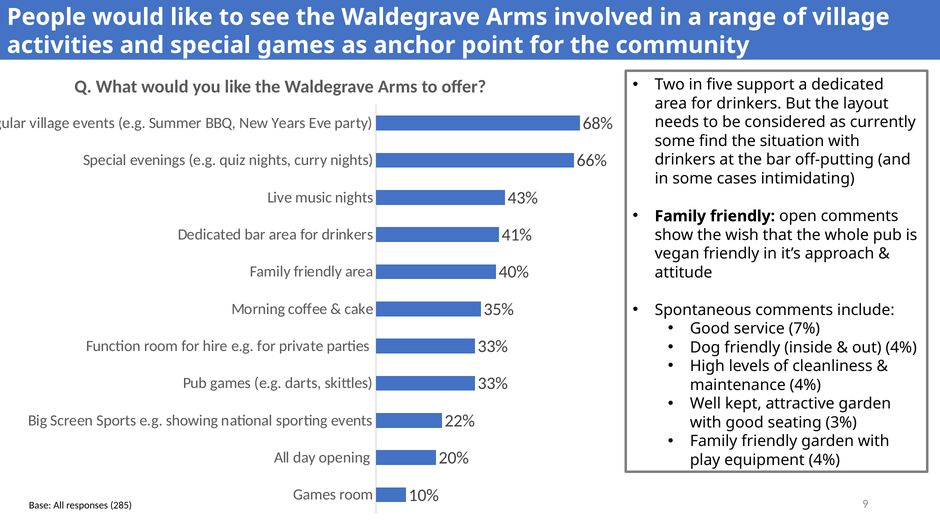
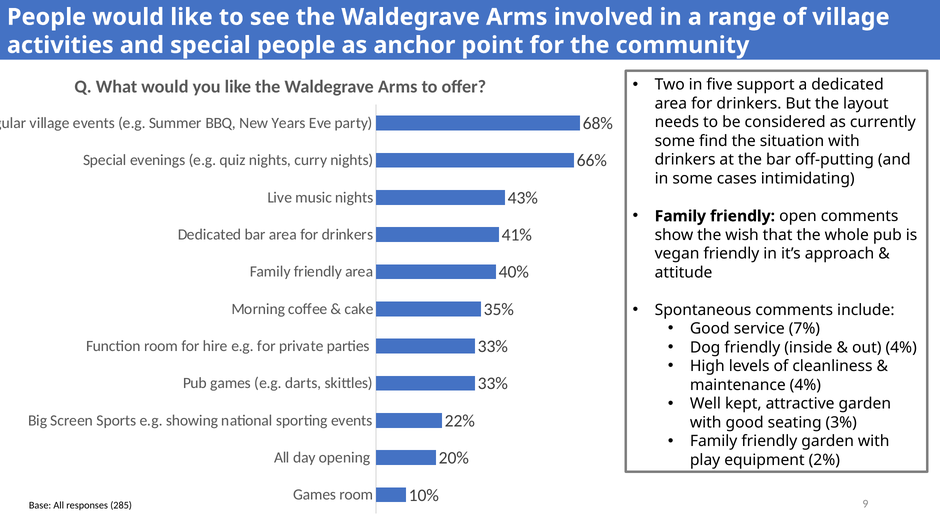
special games: games -> people (296, 45)
equipment 4%: 4% -> 2% (824, 461)
